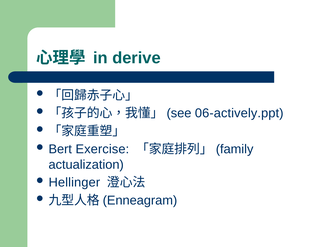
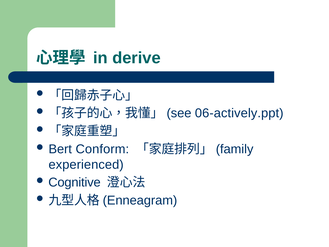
Exercise: Exercise -> Conform (102, 149)
actualization: actualization -> experienced (86, 164)
Hellinger: Hellinger -> Cognitive (74, 182)
